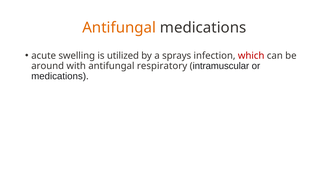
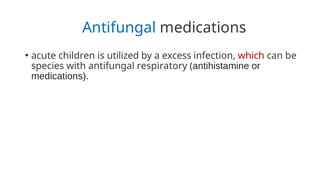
Antifungal colour: orange -> blue (119, 28)
swelling: swelling -> children (77, 56)
sprays: sprays -> excess (177, 56)
around: around -> species (48, 66)
intramuscular: intramuscular -> antihistamine (221, 66)
